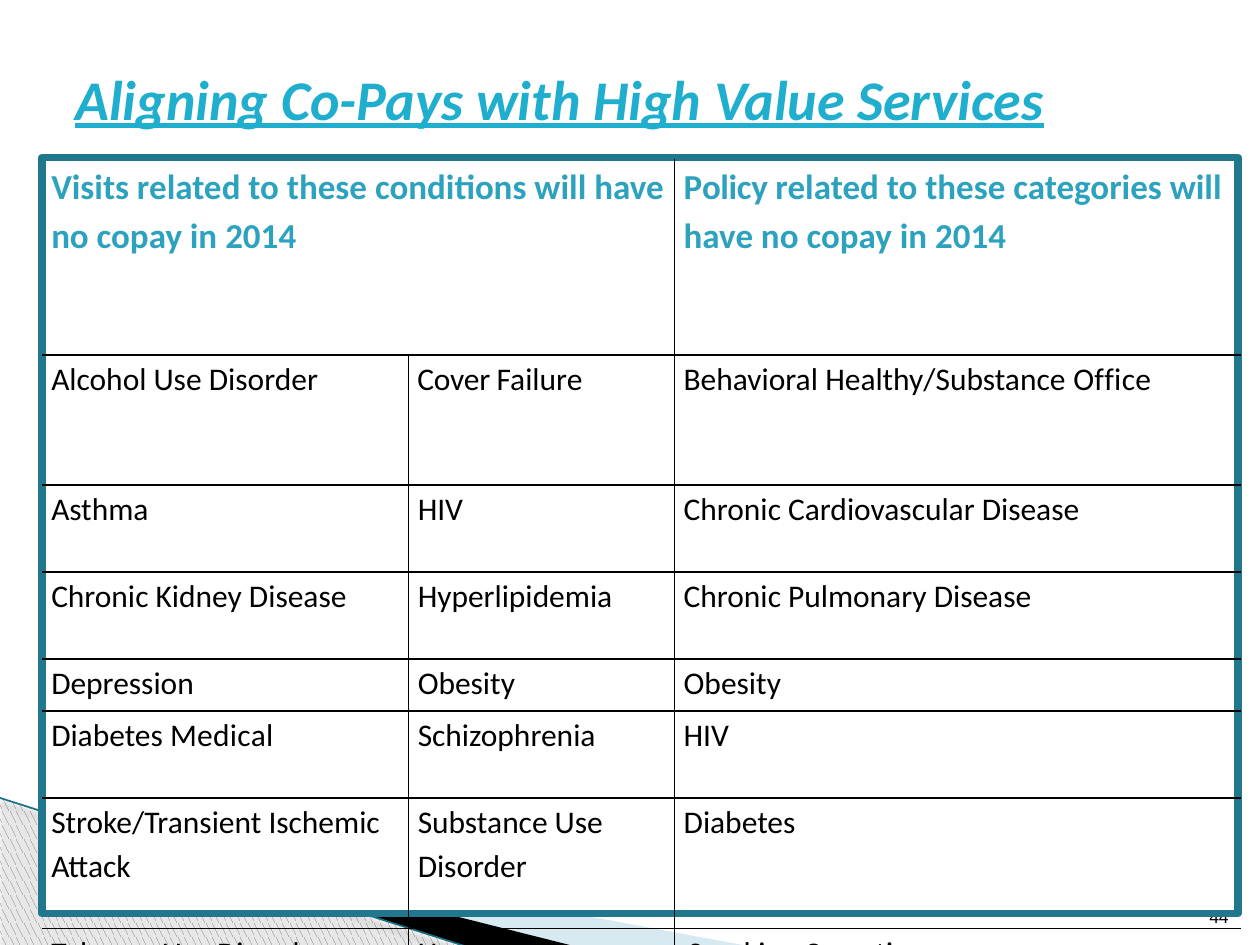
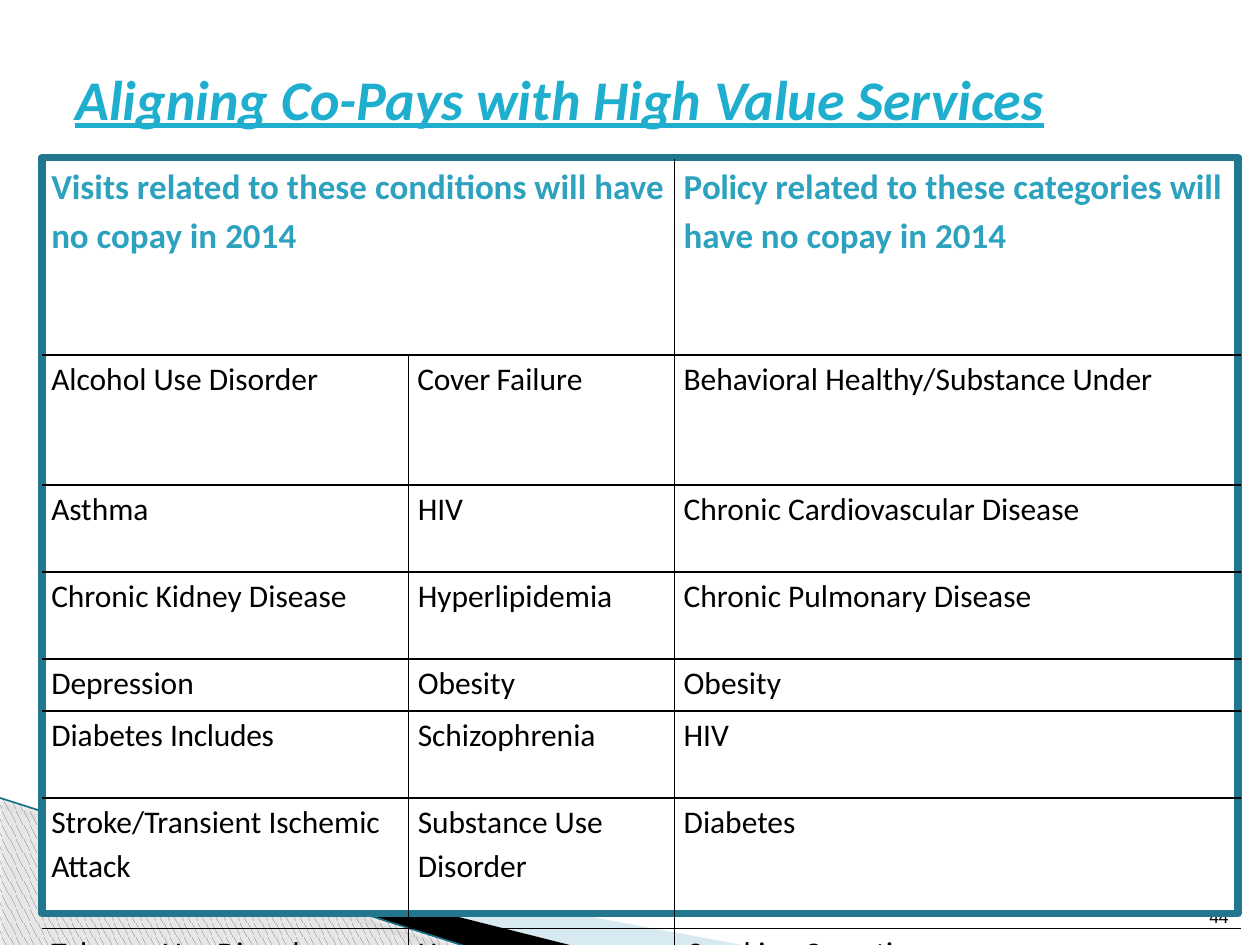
Office: Office -> Under (1112, 380)
Medical: Medical -> Includes (222, 736)
